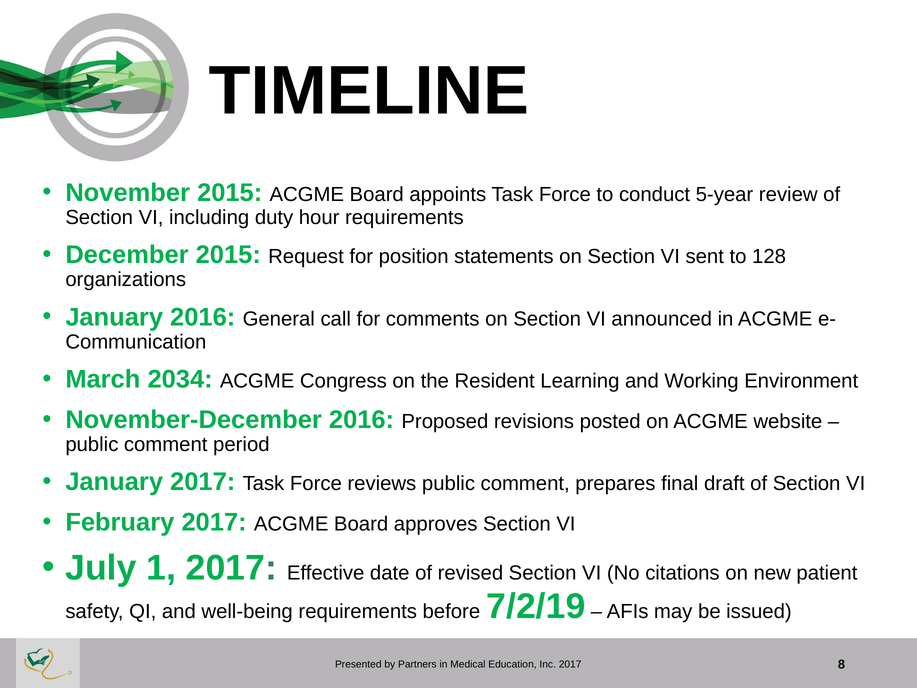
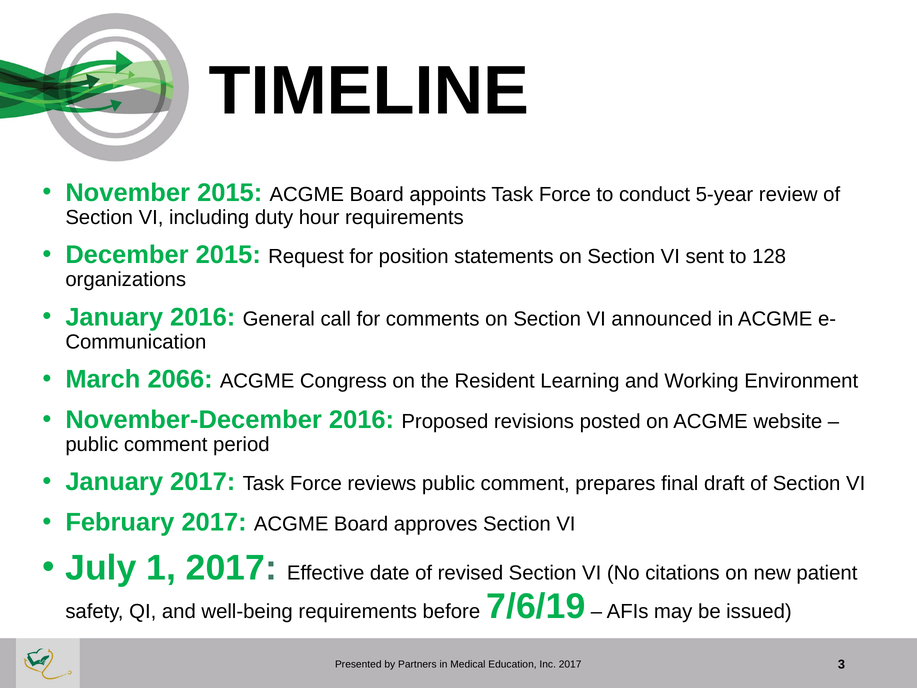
2034: 2034 -> 2066 (180, 379)
7/2/19: 7/2/19 -> 7/6/19 (536, 606)
8: 8 -> 3 (841, 664)
